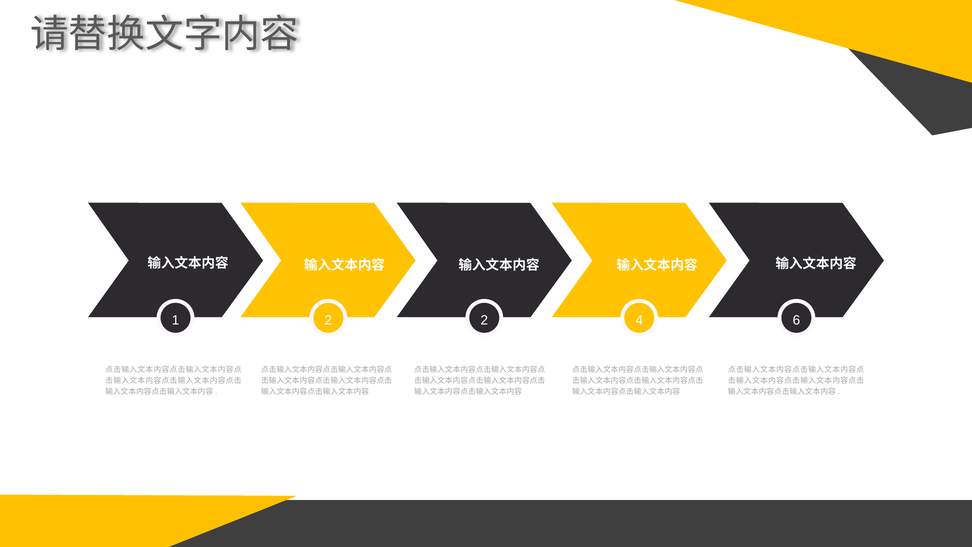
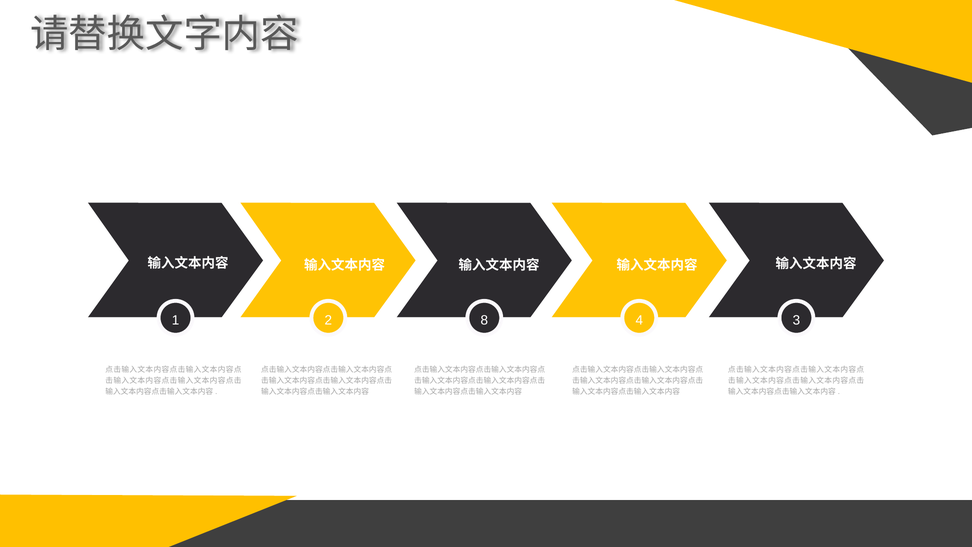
2 2: 2 -> 8 (484, 320)
6: 6 -> 3 (796, 320)
